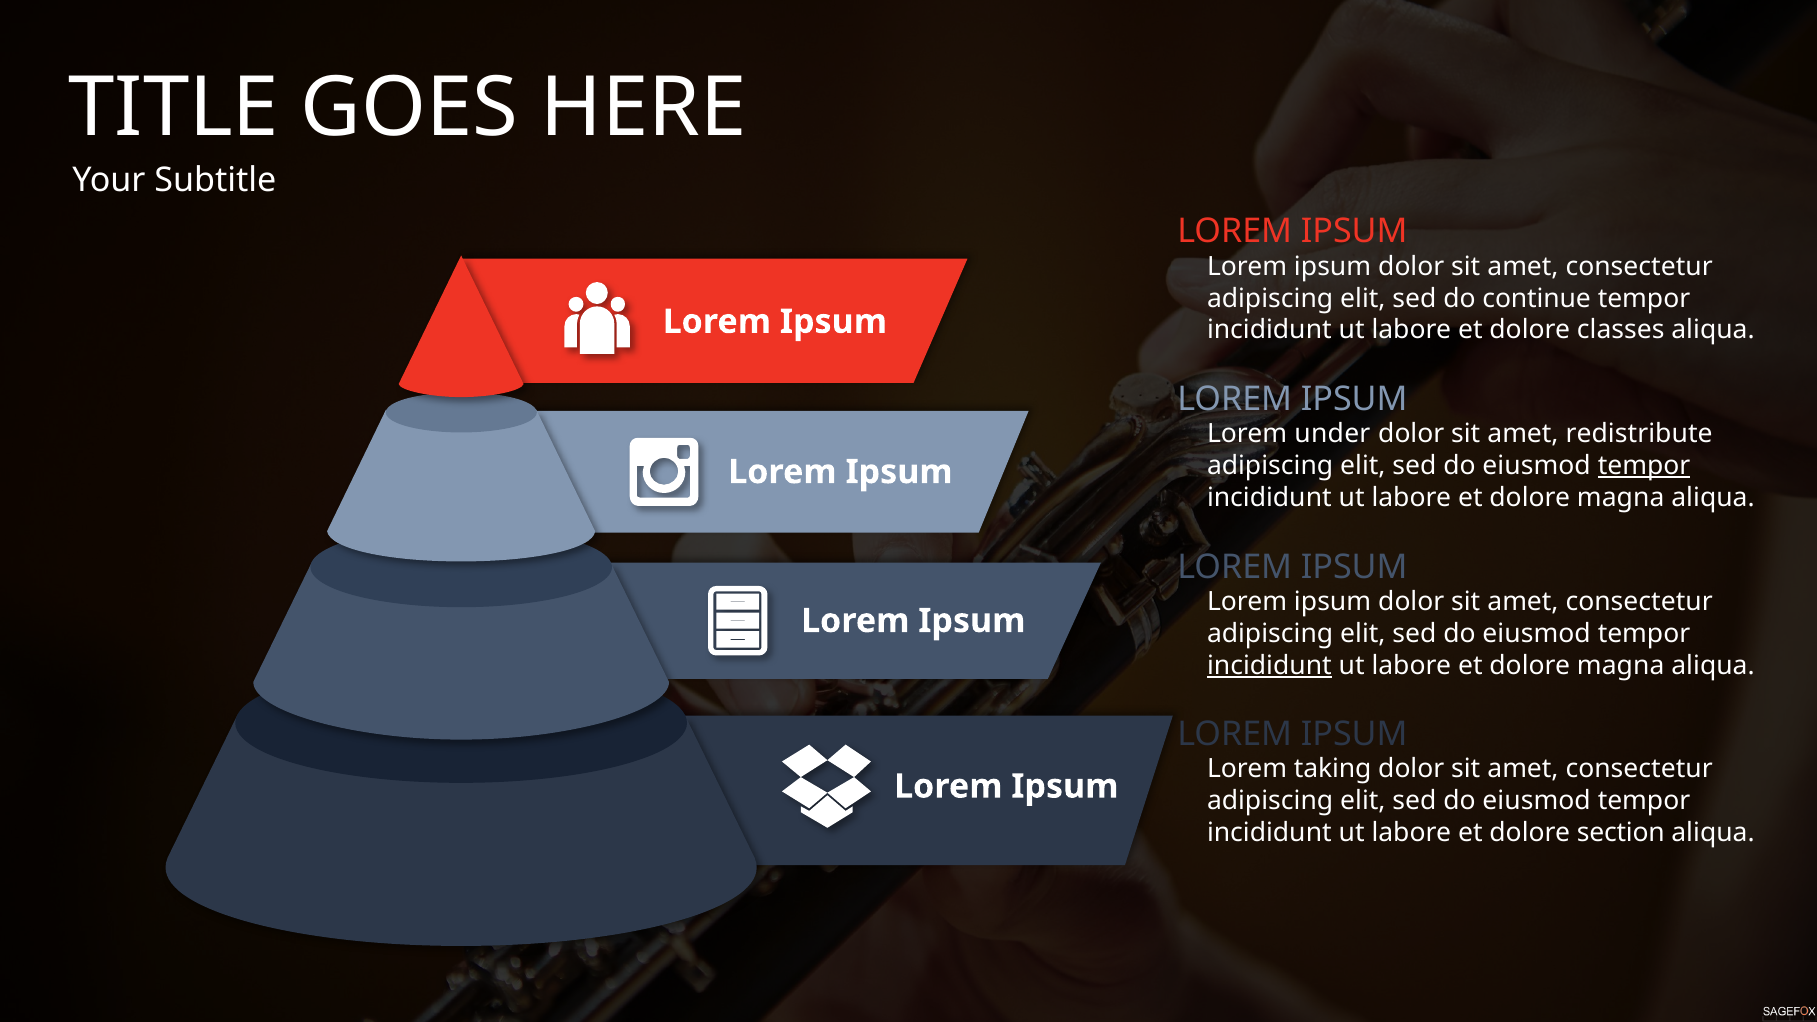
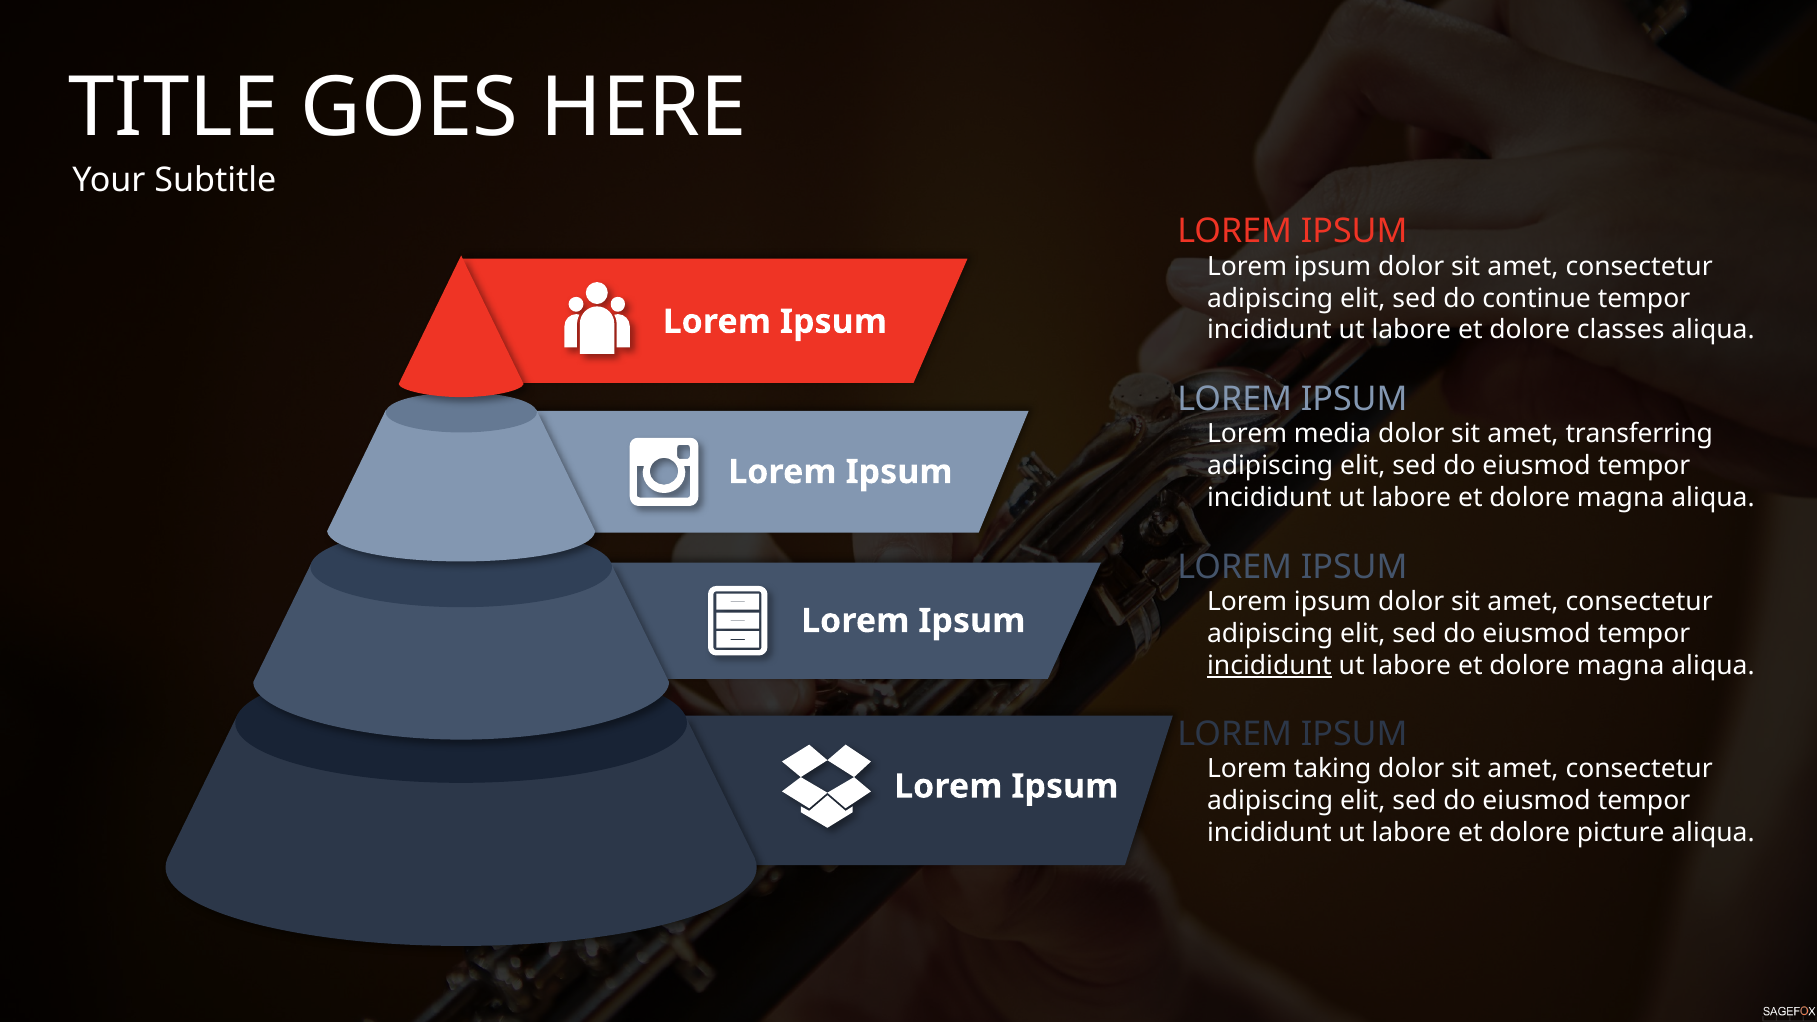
under: under -> media (1333, 434)
redistribute: redistribute -> transferring (1639, 434)
tempor underline: present -> none (1644, 466)
section: section -> picture (1621, 833)
